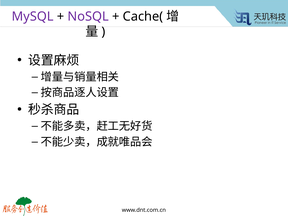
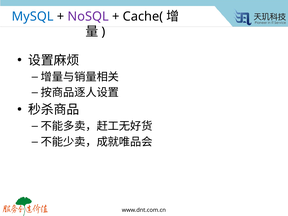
MySQL colour: purple -> blue (33, 16)
